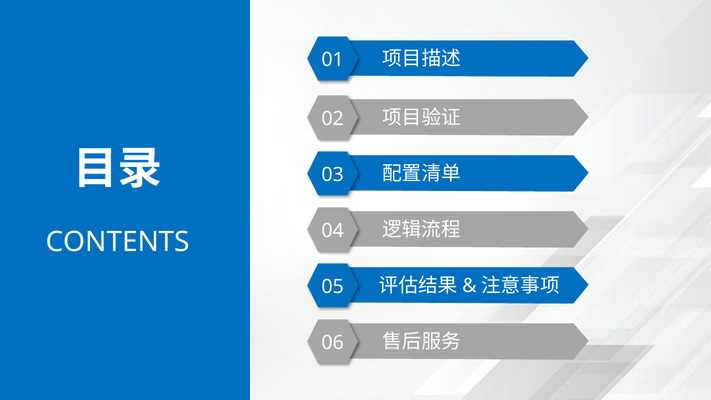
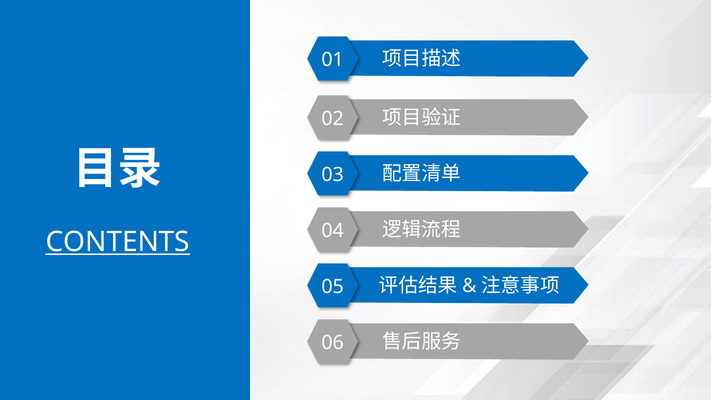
CONTENTS underline: none -> present (118, 242)
